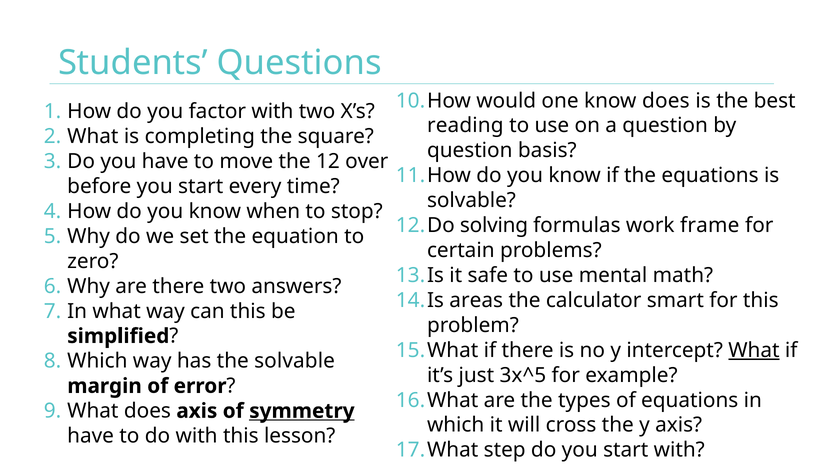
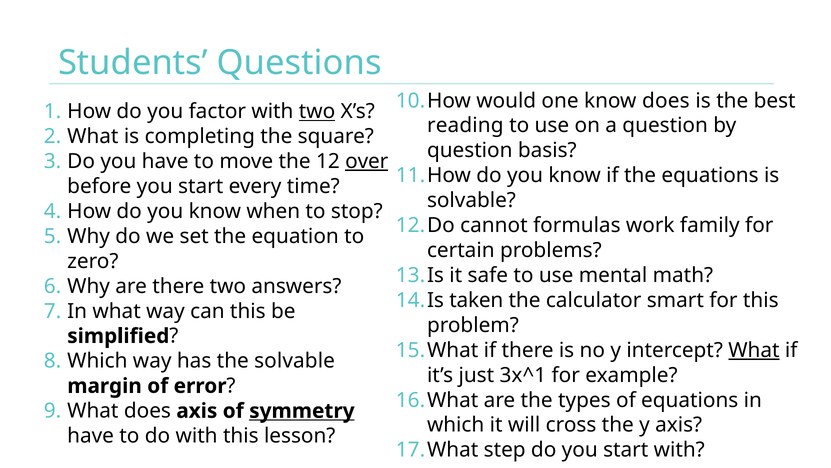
two underline: none -> present (317, 111)
over underline: none -> present (367, 161)
solving: solving -> cannot (494, 225)
frame: frame -> family (710, 225)
areas: areas -> taken (476, 300)
3x^5: 3x^5 -> 3x^1 (523, 375)
